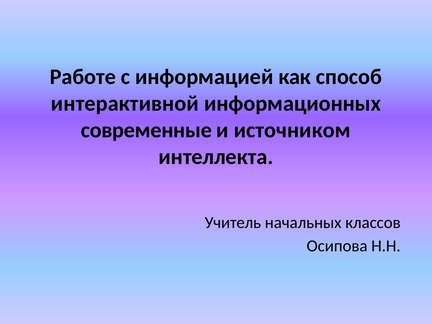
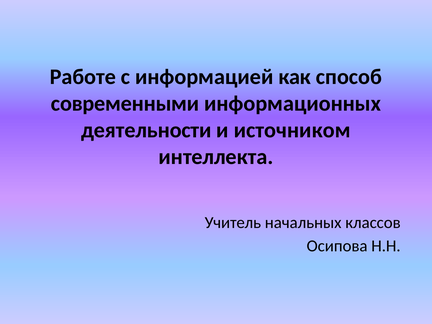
интерактивной: интерактивной -> современными (125, 104)
современные: современные -> деятельности (146, 130)
